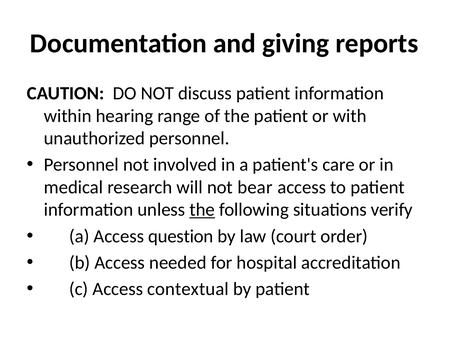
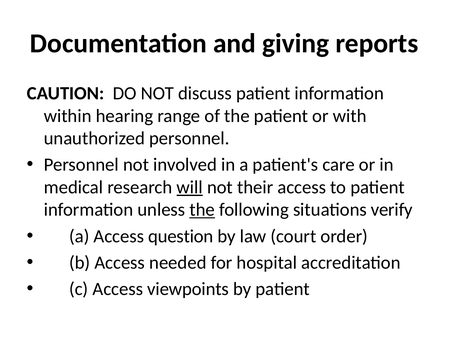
will underline: none -> present (190, 187)
bear: bear -> their (255, 187)
contextual: contextual -> viewpoints (188, 289)
